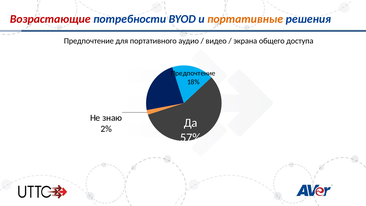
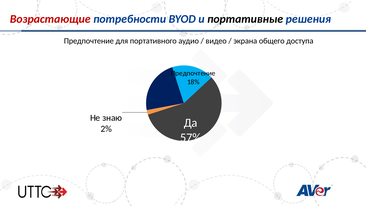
портативные colour: orange -> black (245, 19)
